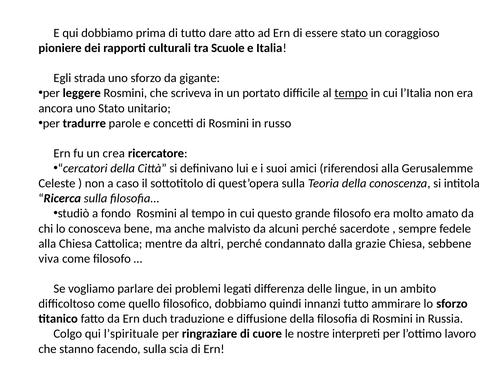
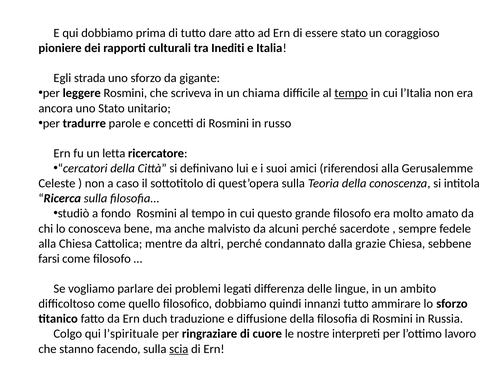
Scuole: Scuole -> Inediti (228, 48)
portato: portato -> chiama (261, 93)
crea: crea -> letta (114, 153)
viva: viva -> farsi (49, 258)
scia underline: none -> present (179, 349)
